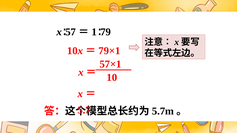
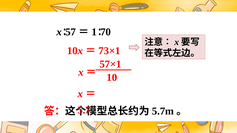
79: 79 -> 70 (106, 32)
79×1: 79×1 -> 73×1 (109, 51)
